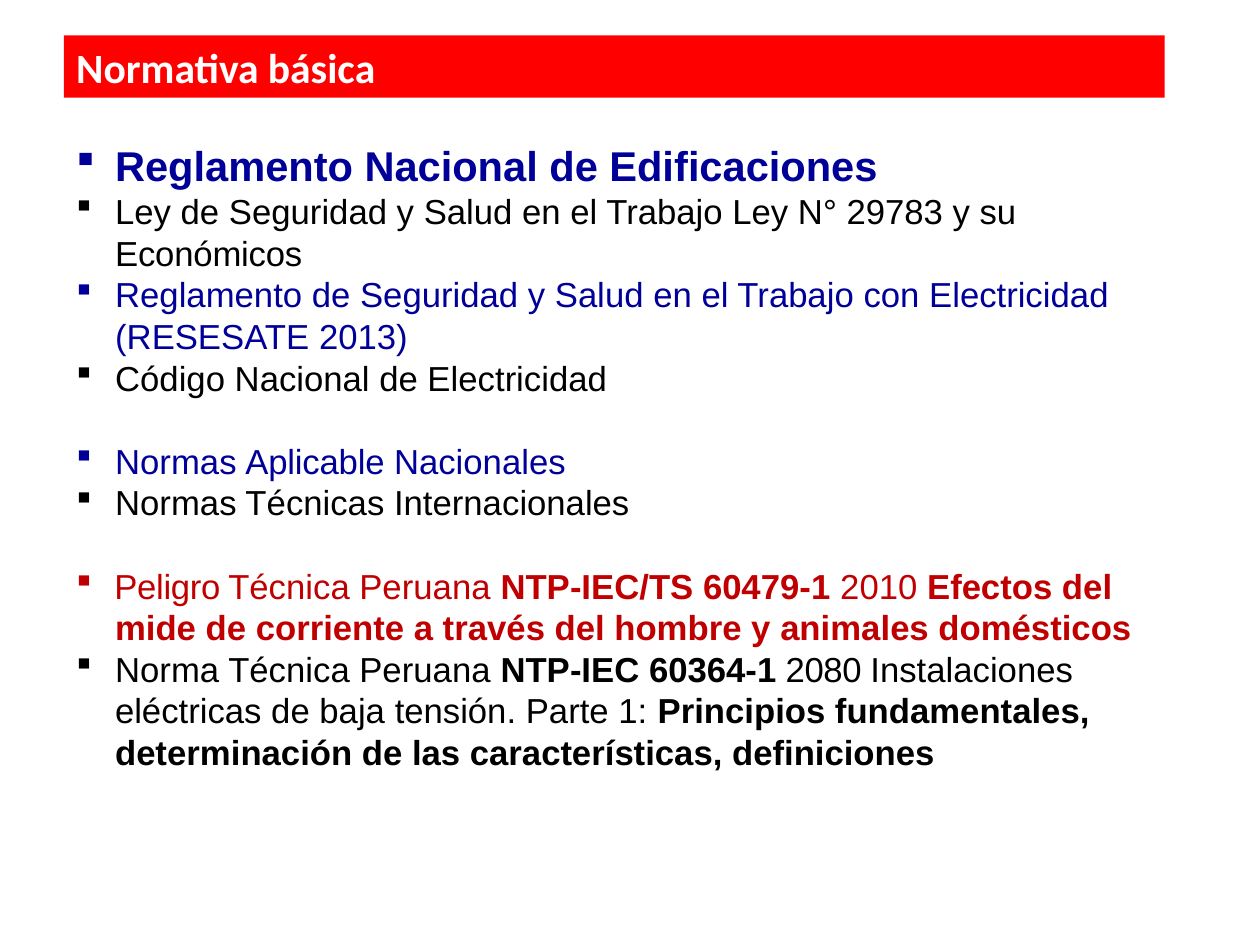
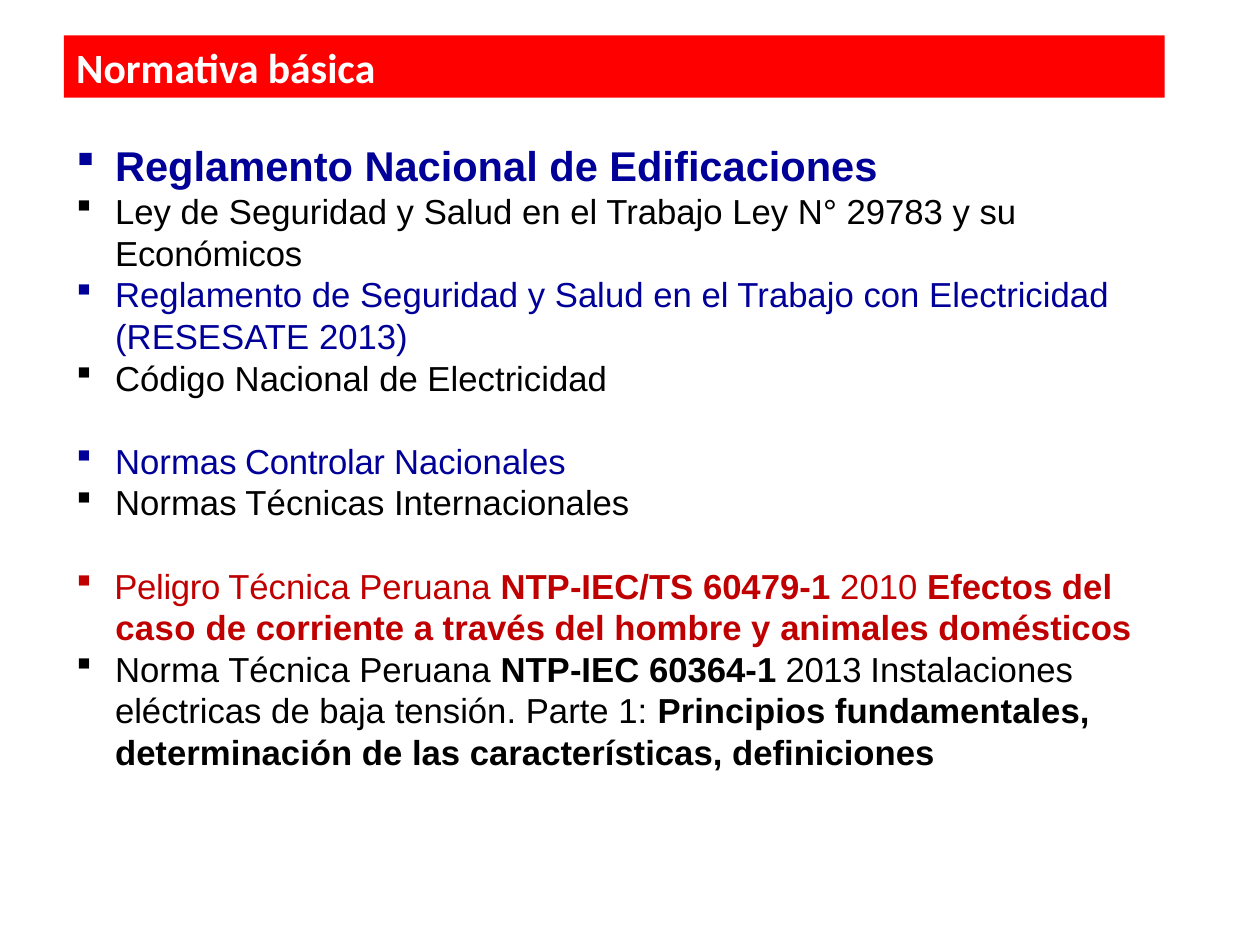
Aplicable: Aplicable -> Controlar (315, 463)
mide: mide -> caso (155, 629)
60364-1 2080: 2080 -> 2013 (824, 671)
